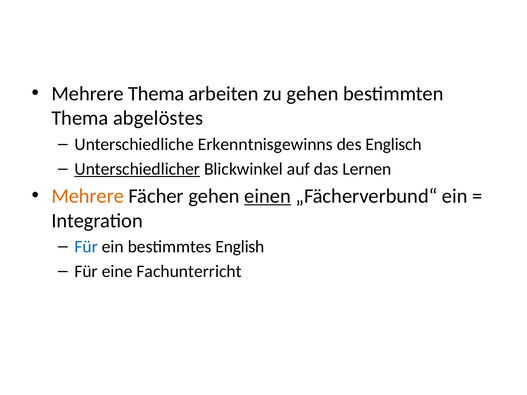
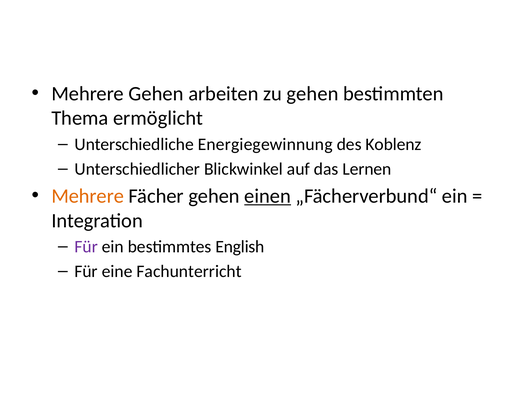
Mehrere Thema: Thema -> Gehen (156, 94)
abgelöstes: abgelöstes -> ermöglicht (158, 118)
Erkenntnisgewinns: Erkenntnisgewinns -> Energiegewinnung (265, 144)
Englisch: Englisch -> Koblenz (394, 144)
Unterschiedlicher underline: present -> none (137, 169)
Für colour: blue -> purple (86, 247)
